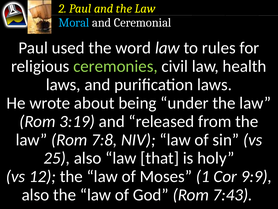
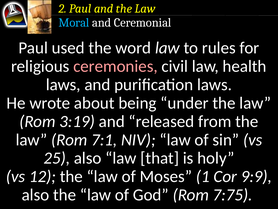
ceremonies colour: light green -> pink (115, 66)
7:8: 7:8 -> 7:1 (104, 139)
7:43: 7:43 -> 7:75 (233, 194)
